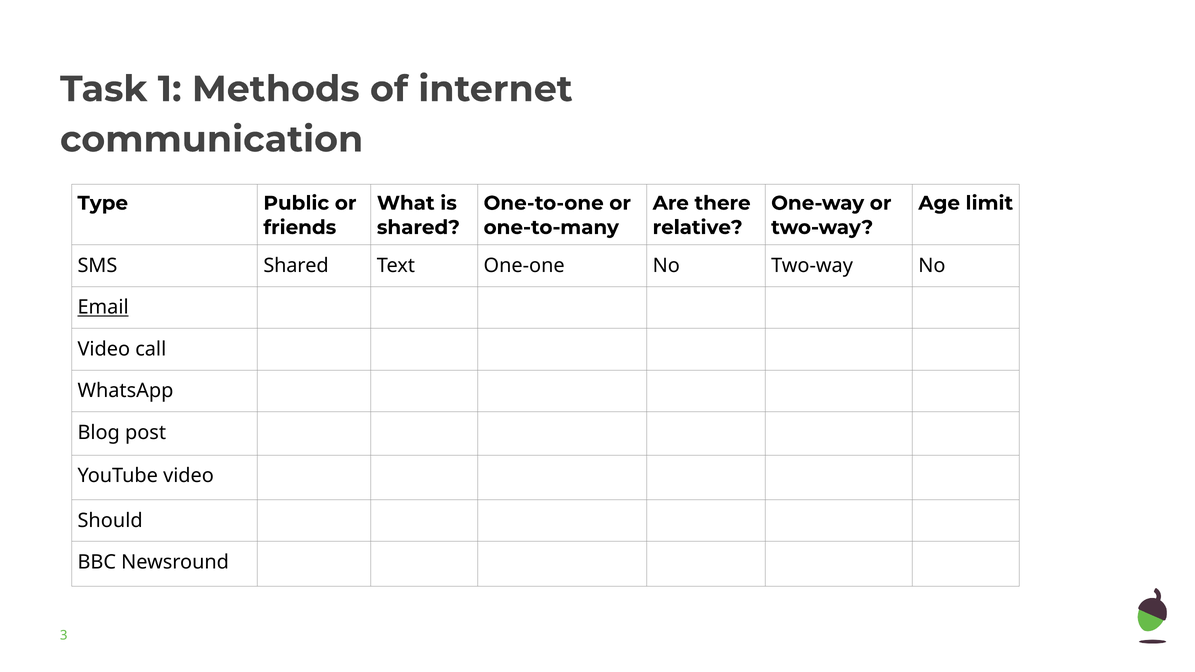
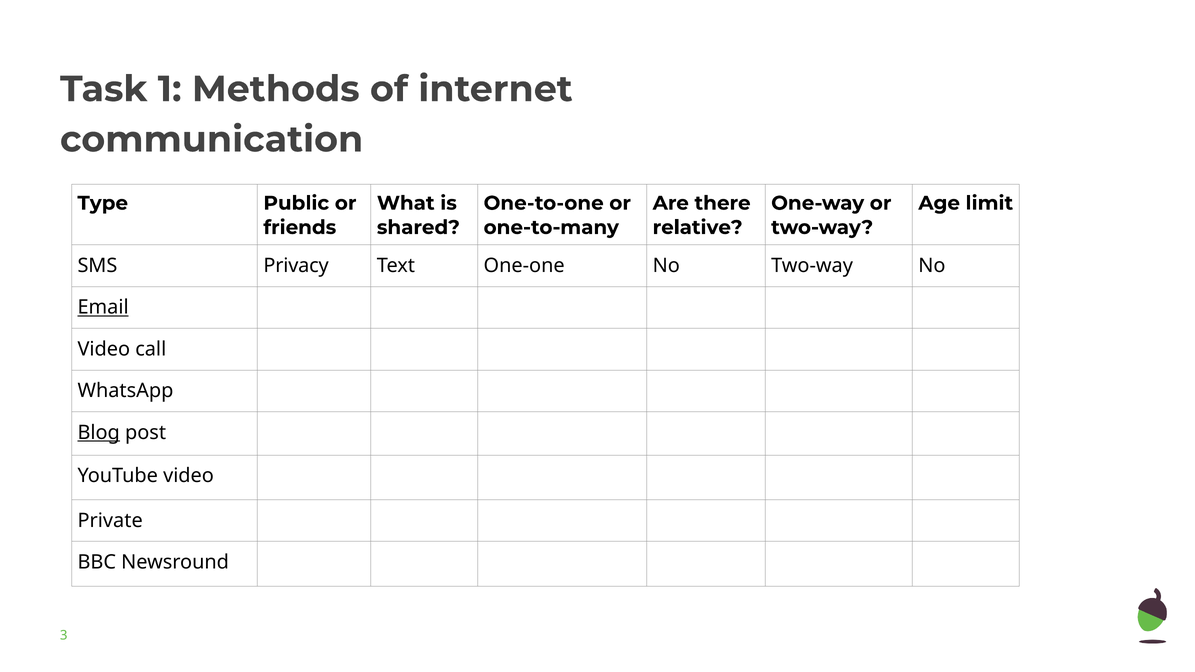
SMS Shared: Shared -> Privacy (296, 266)
Blog underline: none -> present (99, 433)
Should: Should -> Private (110, 521)
